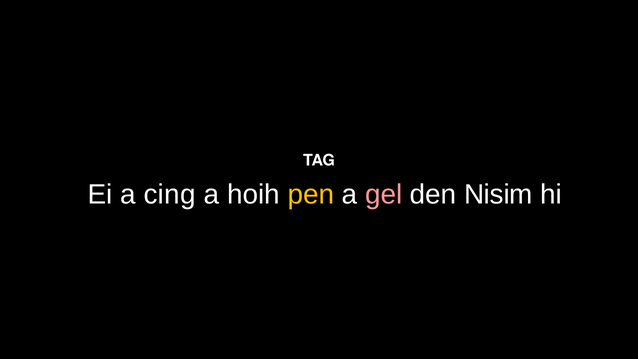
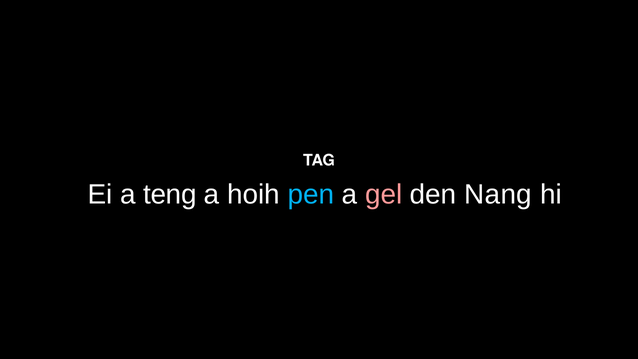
cing: cing -> teng (170, 194)
pen colour: yellow -> light blue (311, 194)
Nisim: Nisim -> Nang (498, 194)
